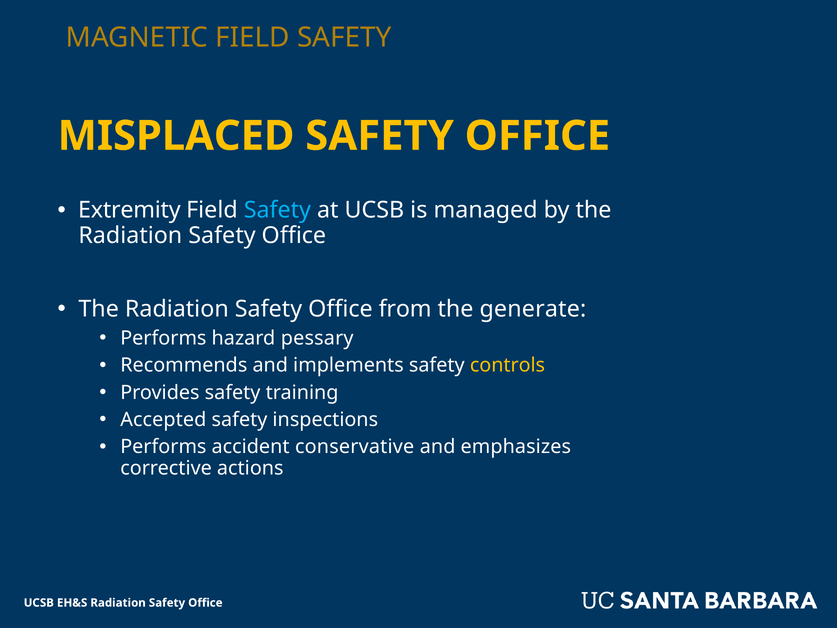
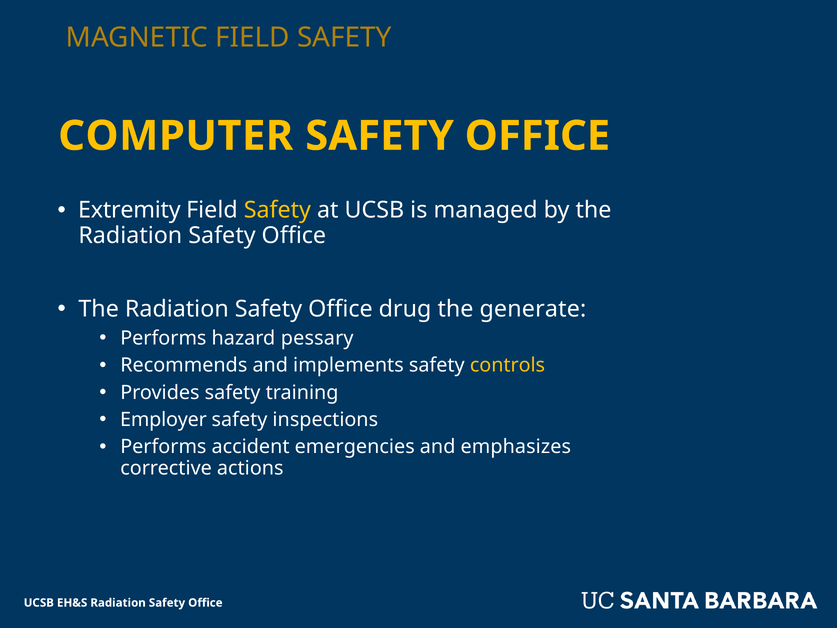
MISPLACED: MISPLACED -> COMPUTER (176, 136)
Safety colour: light blue -> yellow (277, 210)
from: from -> drug (405, 309)
Accepted: Accepted -> Employer (163, 420)
conservative: conservative -> emergencies (355, 447)
